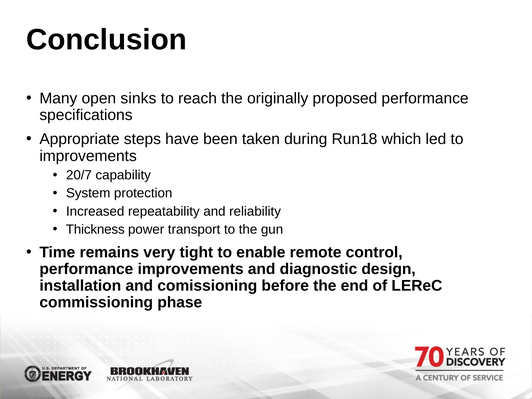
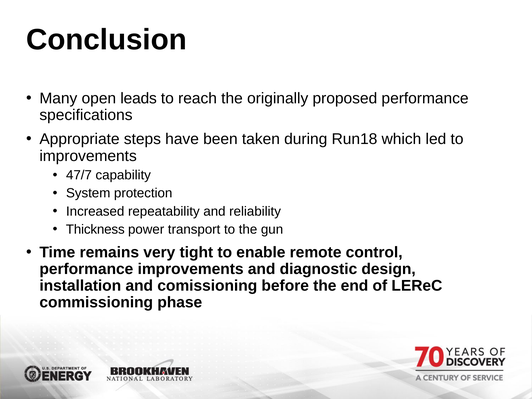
sinks: sinks -> leads (139, 98)
20/7: 20/7 -> 47/7 (79, 175)
